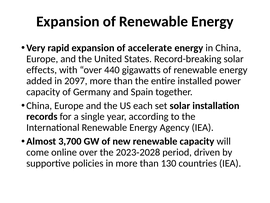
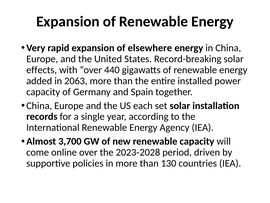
accelerate: accelerate -> elsewhere (150, 48)
2097: 2097 -> 2063 (76, 81)
